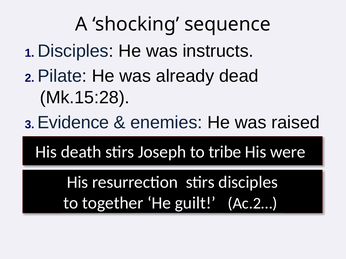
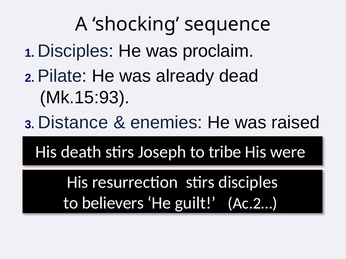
instructs: instructs -> proclaim (218, 51)
Mk.15:28: Mk.15:28 -> Mk.15:93 (85, 98)
Evidence: Evidence -> Distance (73, 123)
together: together -> believers (113, 203)
